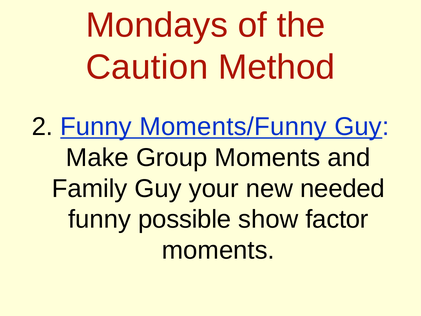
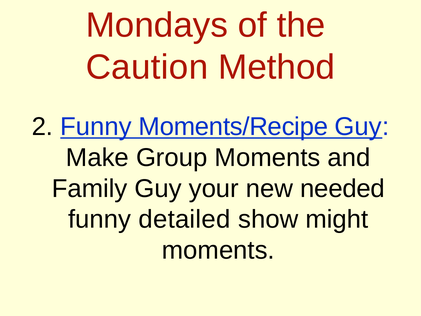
Moments/Funny: Moments/Funny -> Moments/Recipe (233, 127)
possible: possible -> detailed (185, 219)
factor: factor -> might (337, 219)
